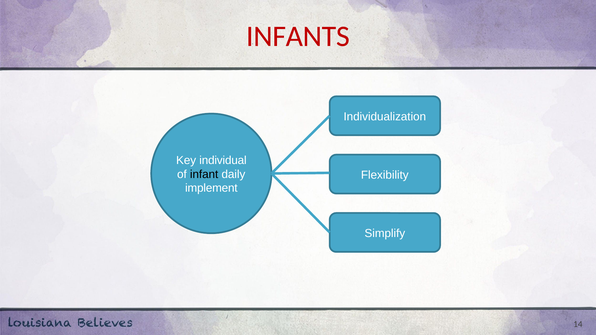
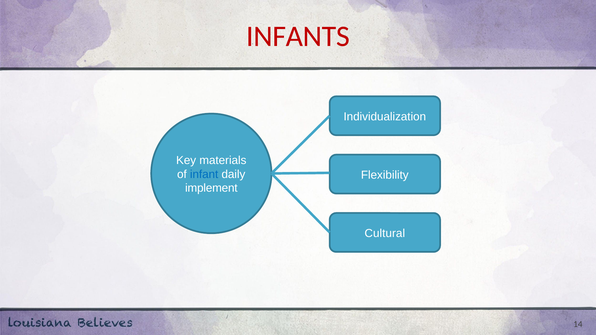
individual: individual -> materials (223, 160)
infant colour: black -> blue (204, 174)
Simplify: Simplify -> Cultural (385, 233)
